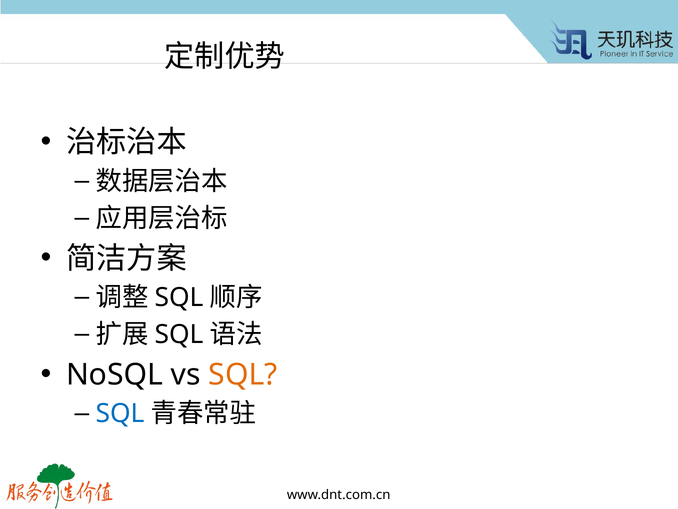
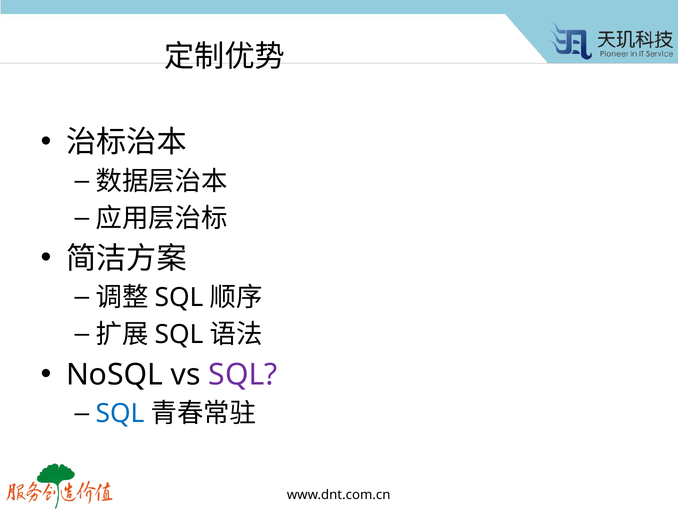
SQL colour: orange -> purple (243, 374)
